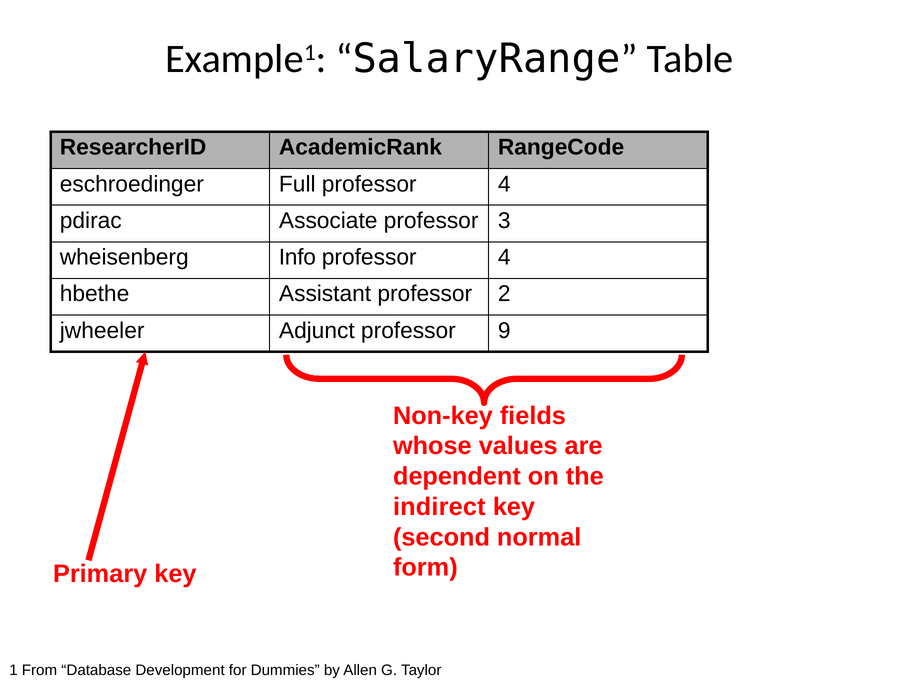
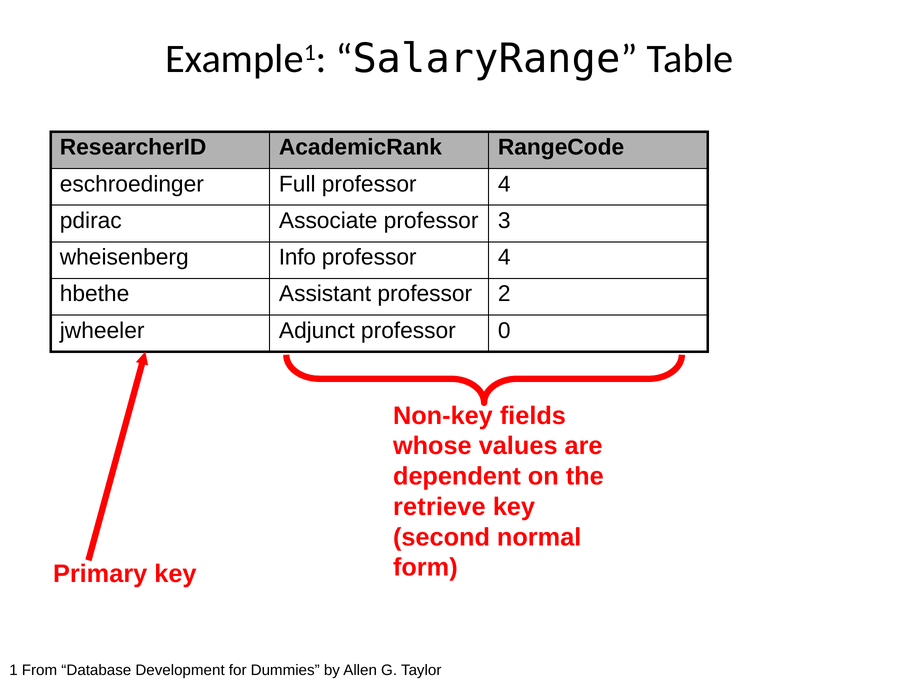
9: 9 -> 0 (504, 330)
indirect: indirect -> retrieve (439, 506)
